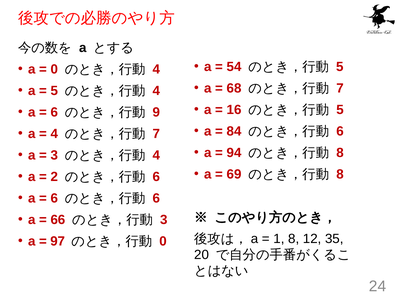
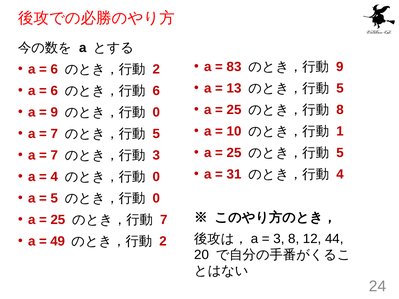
54: 54 -> 83 (234, 67)
5: 5 -> 9 (340, 67)
0: 0 -> 6 (54, 69)
4: 4 -> 2 (156, 69)
68: 68 -> 13 (234, 88)
7: 7 -> 5 (340, 88)
5: 5 -> 6 (54, 91)
4: 4 -> 6 (156, 91)
16: 16 -> 25 (234, 110)
5: 5 -> 8 (340, 110)
6: 6 -> 9 (54, 112)
9: 9 -> 0 (156, 112)
84: 84 -> 10 (234, 131)
6: 6 -> 1 (340, 131)
4: 4 -> 7 (54, 134)
7: 7 -> 5 (156, 134)
94: 94 -> 25 (234, 153)
8: 8 -> 5 (340, 153)
3: 3 -> 7 (54, 155)
4: 4 -> 3 (156, 155)
69: 69 -> 31 (234, 174)
8: 8 -> 4 (340, 174)
2: 2 -> 4 (54, 177)
6: 6 -> 0 (156, 177)
6: 6 -> 5 (54, 198)
6: 6 -> 0 (156, 198)
66: 66 -> 25 (58, 220)
3: 3 -> 7 (164, 220)
1: 1 -> 3 (279, 239)
35: 35 -> 44 (334, 239)
97: 97 -> 49 (58, 241)
0: 0 -> 2 (163, 241)
